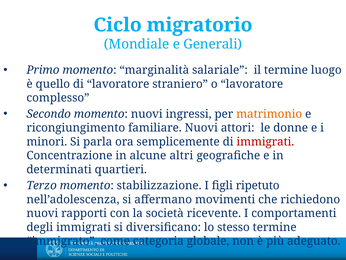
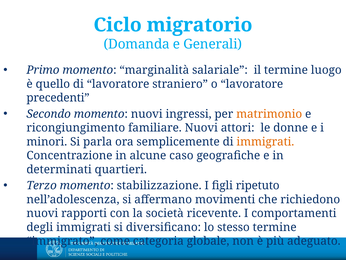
Mondiale: Mondiale -> Domanda (137, 44)
complesso: complesso -> precedenti (58, 98)
immigrati colour: red -> orange (265, 141)
altri: altri -> caso (181, 155)
